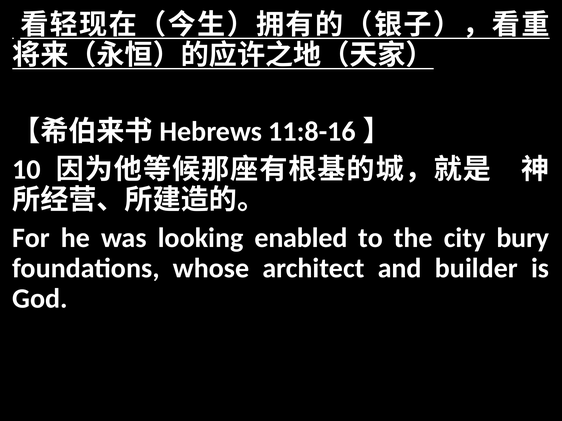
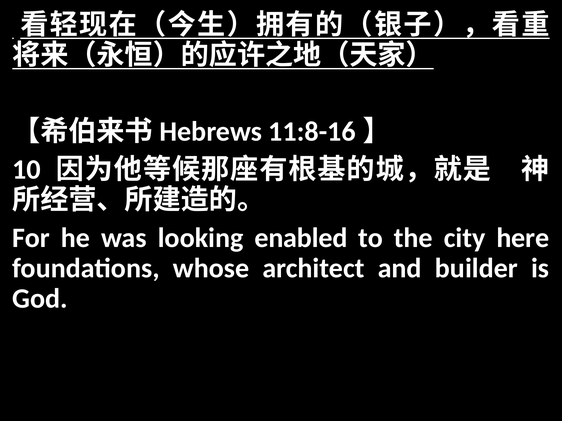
bury: bury -> here (523, 238)
